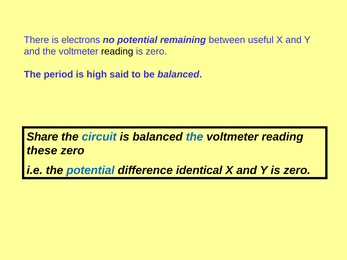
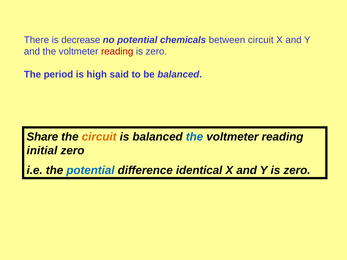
electrons: electrons -> decrease (81, 40)
remaining: remaining -> chemicals (183, 40)
between useful: useful -> circuit (261, 40)
reading colour: black -> red (117, 51)
circuit colour: blue -> orange (99, 137)
these: these -> initial (42, 151)
